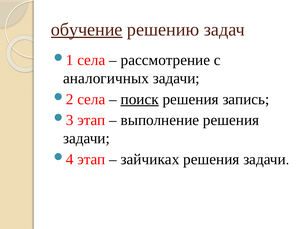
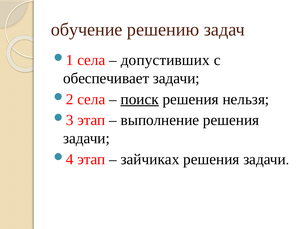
обучение underline: present -> none (87, 29)
рассмотрение: рассмотрение -> допустивших (165, 60)
аналогичных: аналогичных -> обеспечивает (106, 78)
запись: запись -> нельзя (246, 99)
